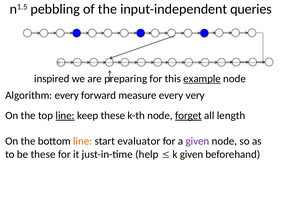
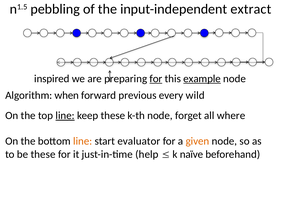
queries: queries -> extract (251, 9)
for underline: none -> present (156, 79)
Algorithm every: every -> when (67, 96)
measure: measure -> previous (138, 96)
very: very -> wild (195, 96)
forget underline: present -> none (188, 116)
length: length -> where (231, 116)
given colour: purple -> orange (197, 142)
k given: given -> naïve (192, 155)
